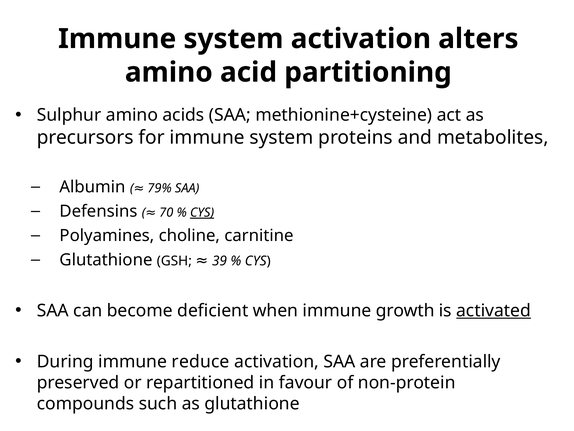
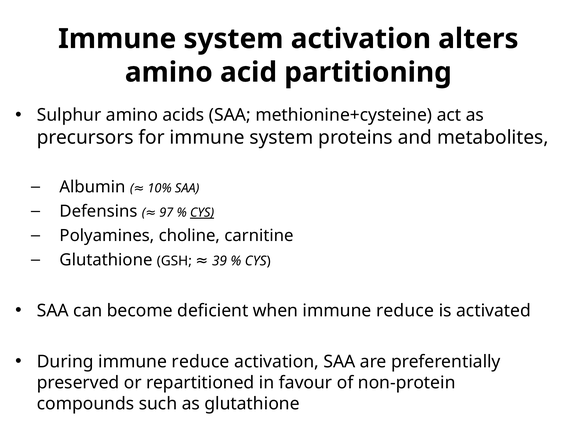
79%: 79% -> 10% (160, 188)
70: 70 -> 97 (166, 212)
when immune growth: growth -> reduce (405, 310)
activated underline: present -> none (494, 310)
